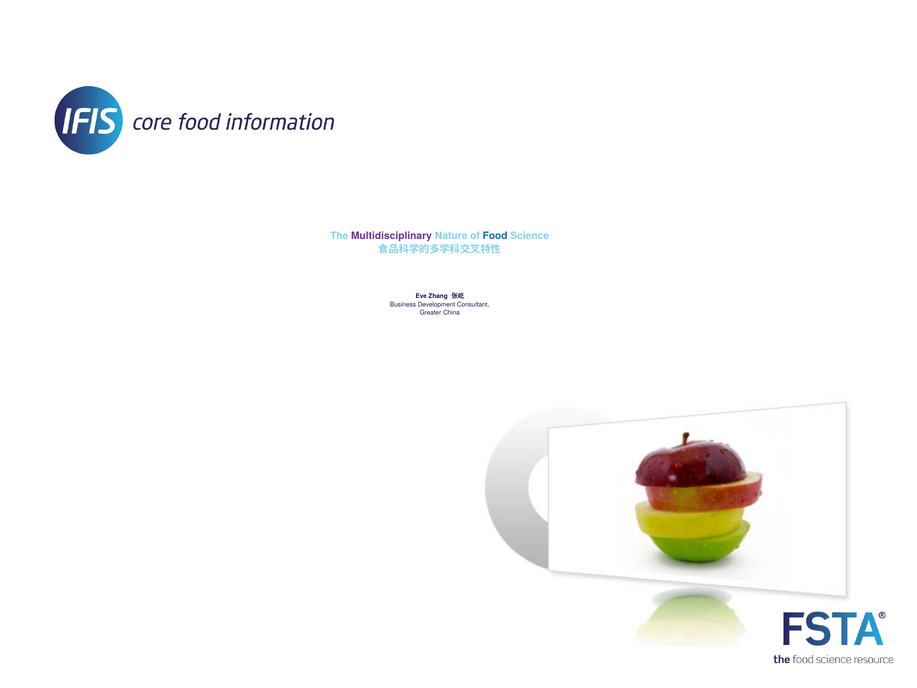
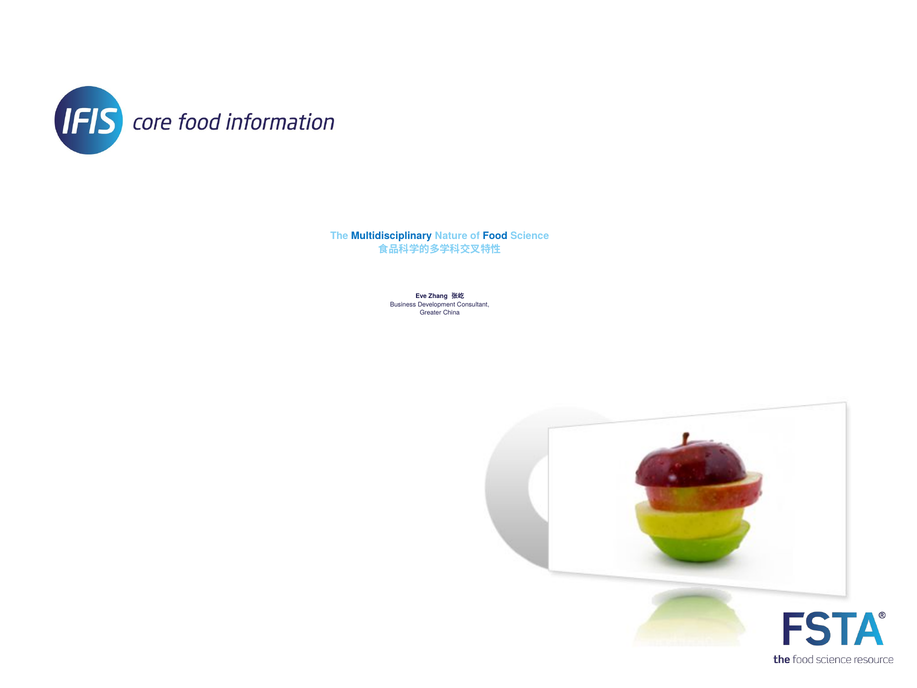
Multidisciplinary colour: purple -> blue (391, 236)
